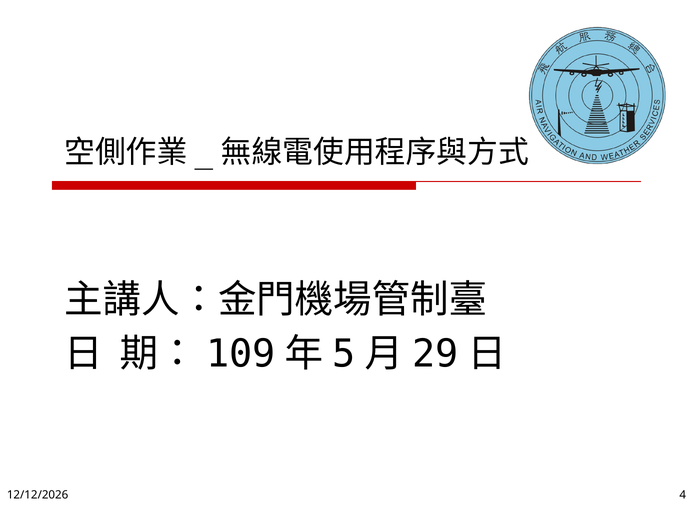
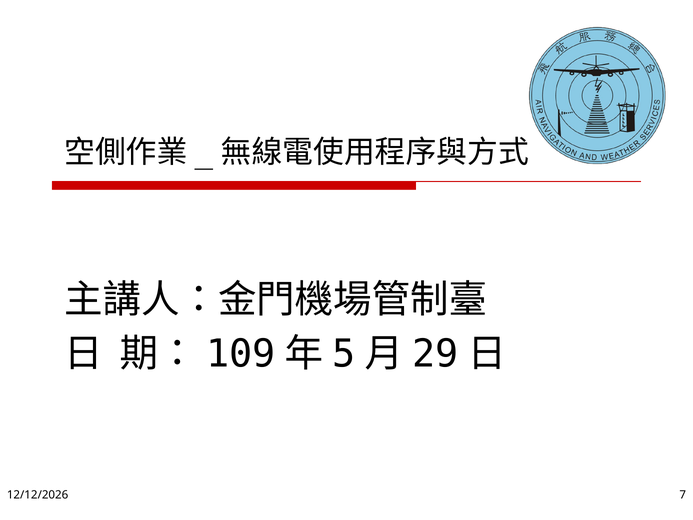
4: 4 -> 7 (683, 495)
